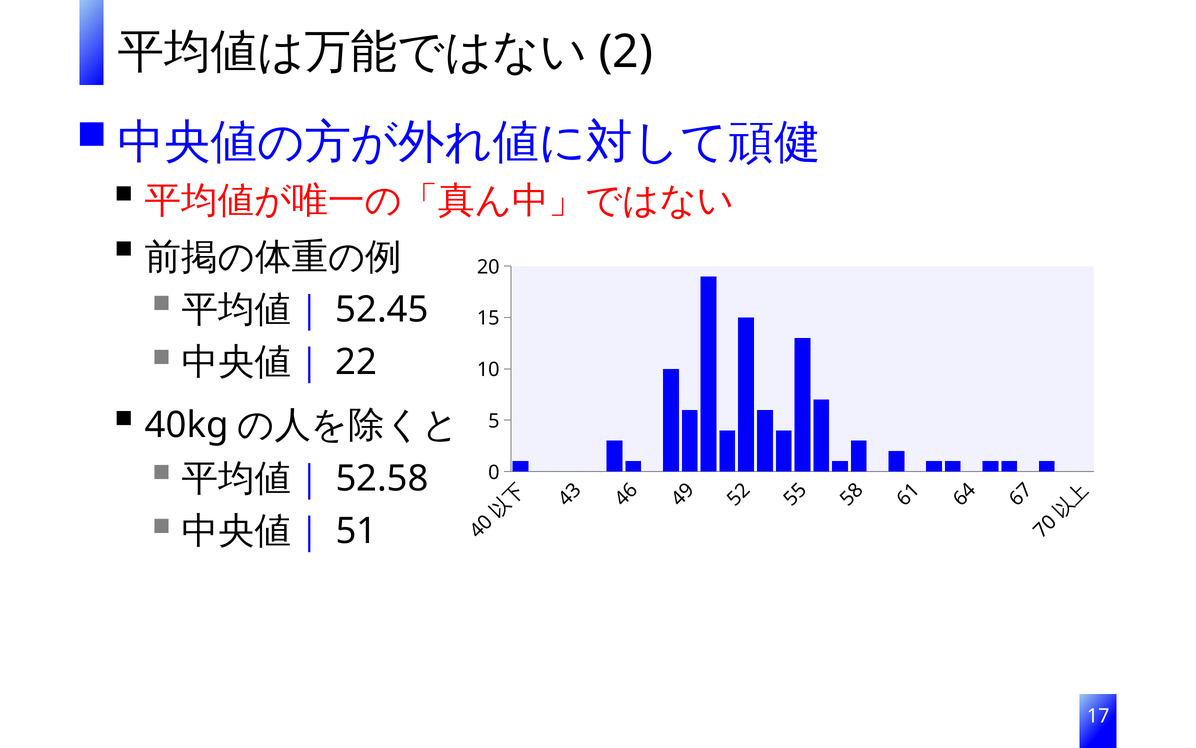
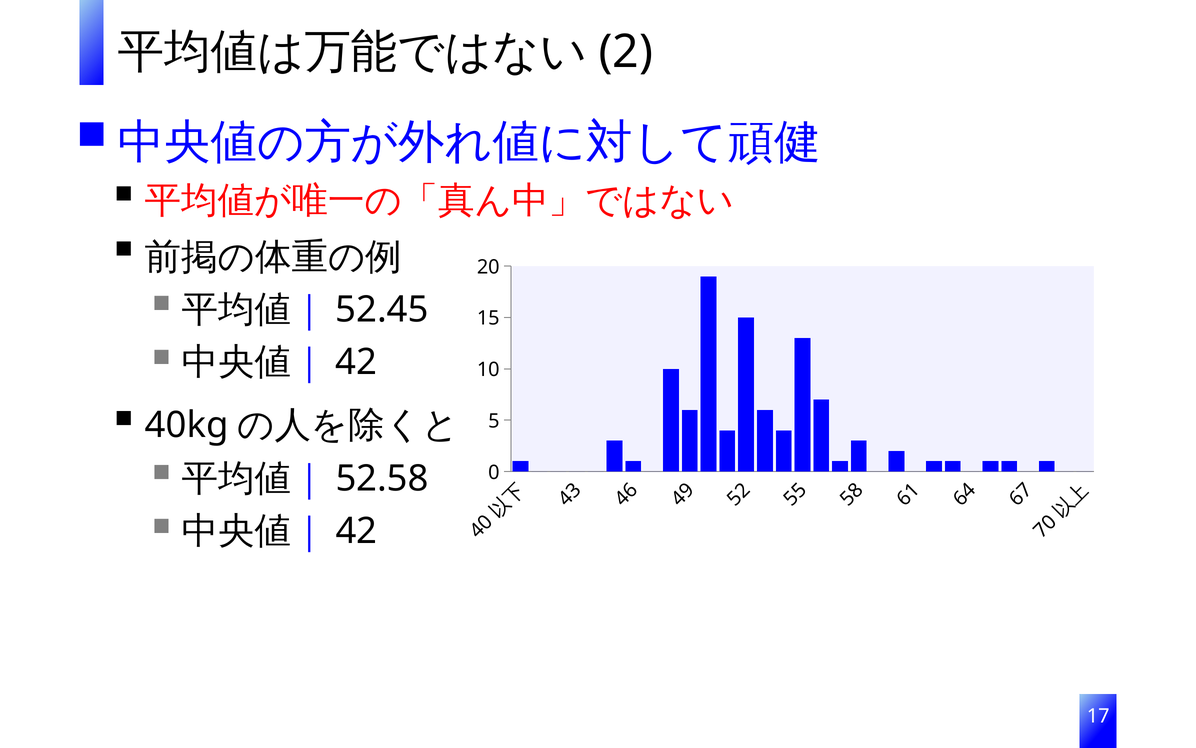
22: 22 -> 42 (356, 362)
51: 51 -> 42 (356, 531)
